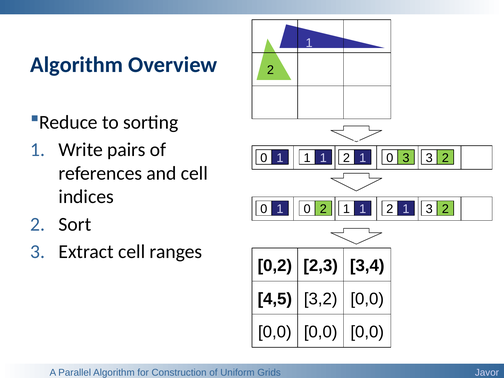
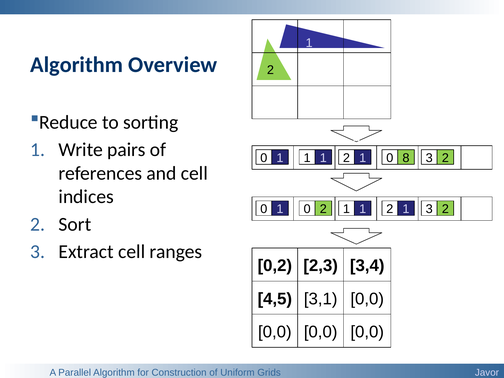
1 3: 3 -> 8 (406, 158)
3,2: 3,2 -> 3,1 (321, 299)
